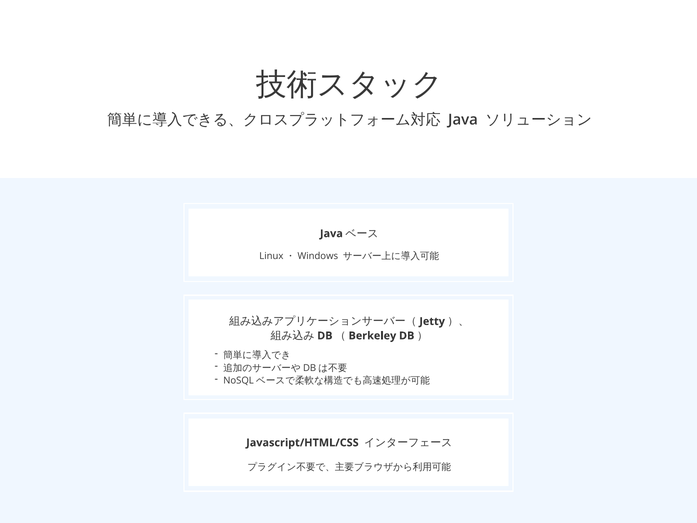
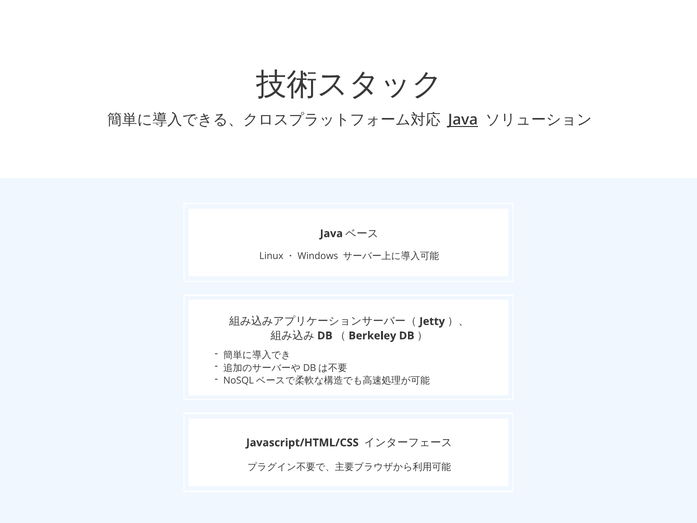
Java underline: none -> present (463, 120)
